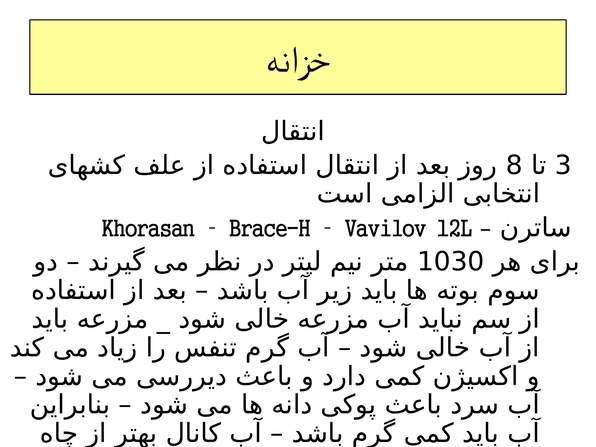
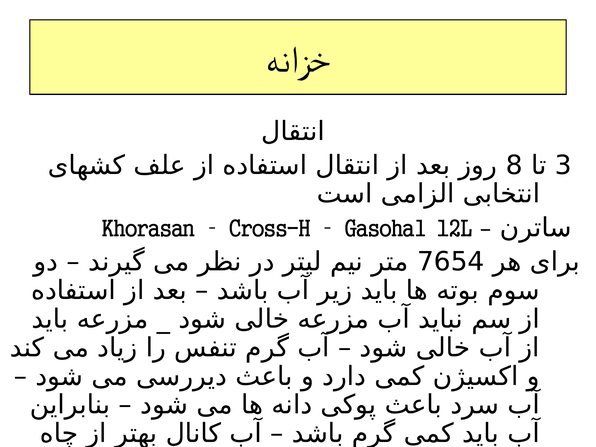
Brace-H: Brace-H -> Cross-H (270, 229)
Vavilov: Vavilov -> Gasohal (386, 229)
1030: 1030 -> 7654 (451, 262)
